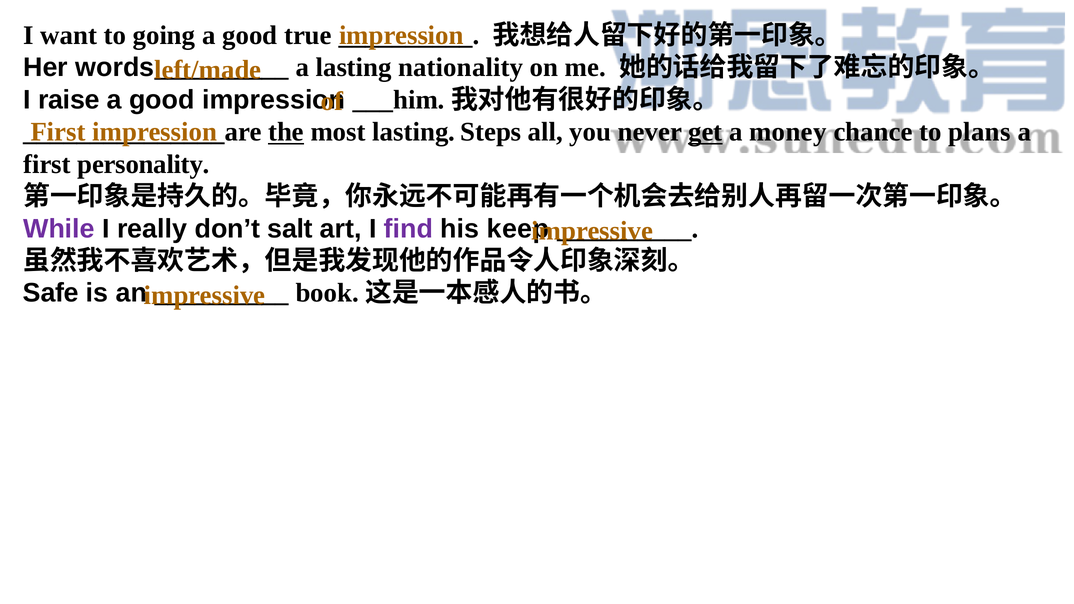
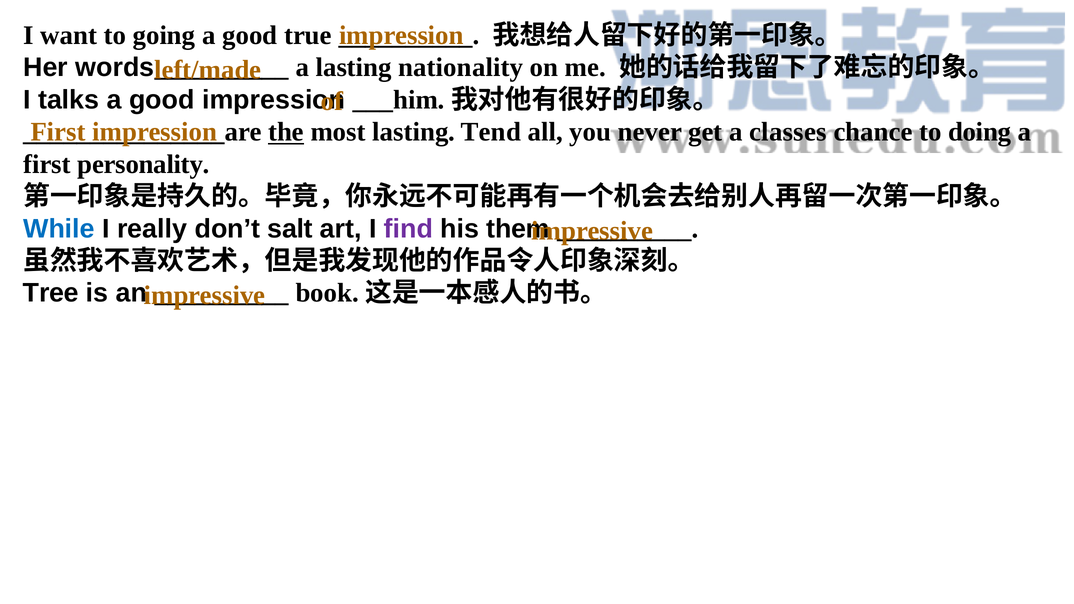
raise: raise -> talks (69, 100)
Steps: Steps -> Tend (491, 132)
get underline: present -> none (705, 132)
money: money -> classes (788, 132)
plans: plans -> doing (980, 132)
While colour: purple -> blue (59, 229)
keep: keep -> them (518, 229)
Safe: Safe -> Tree (51, 293)
